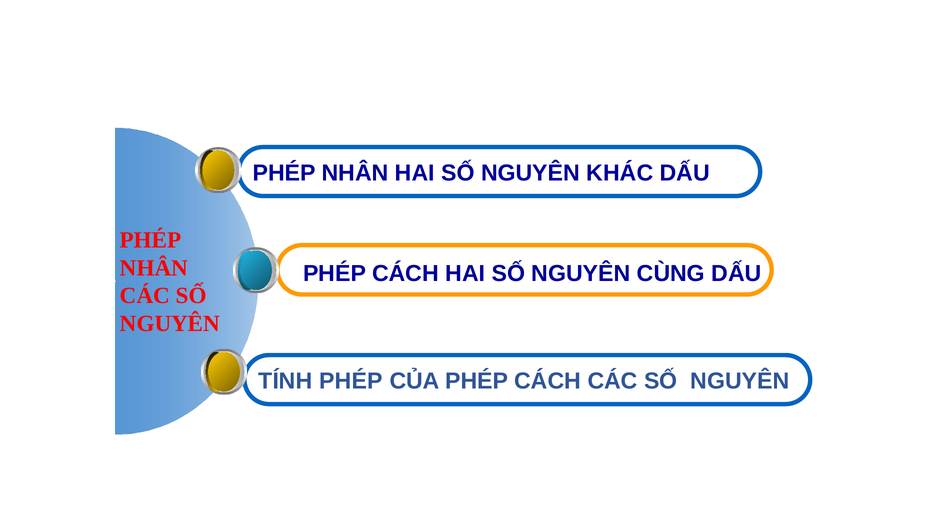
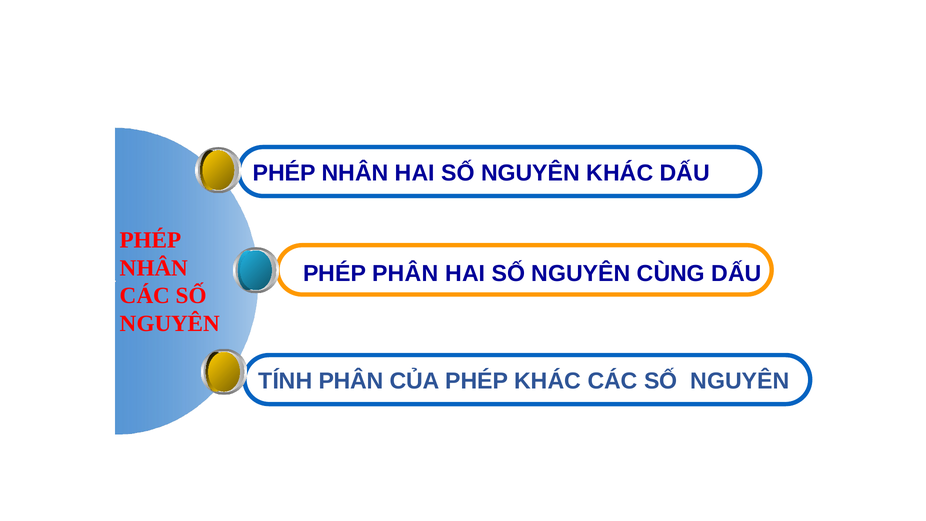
CÁCH: CÁCH -> PHÂN (405, 273)
PHÉP: PHÉP -> PHÂN (351, 381)
CỦA PHÉP CÁCH: CÁCH -> KHÁC (548, 381)
